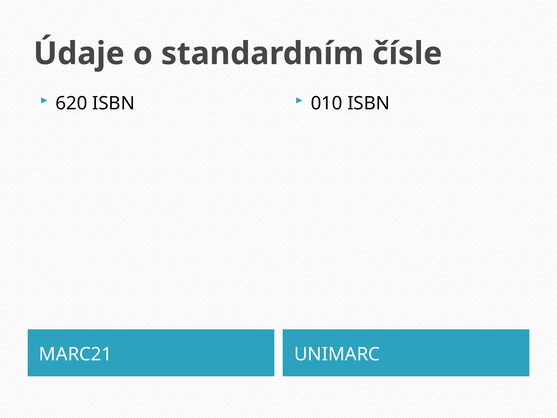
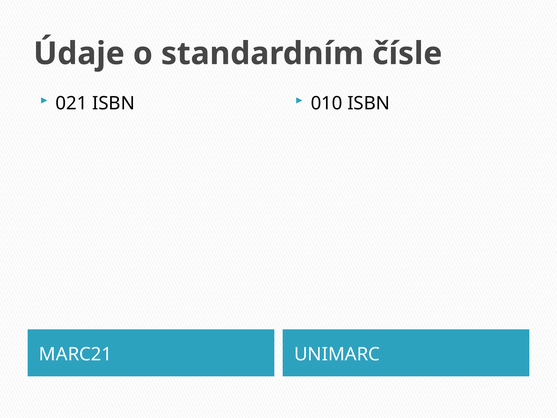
620: 620 -> 021 (72, 103)
